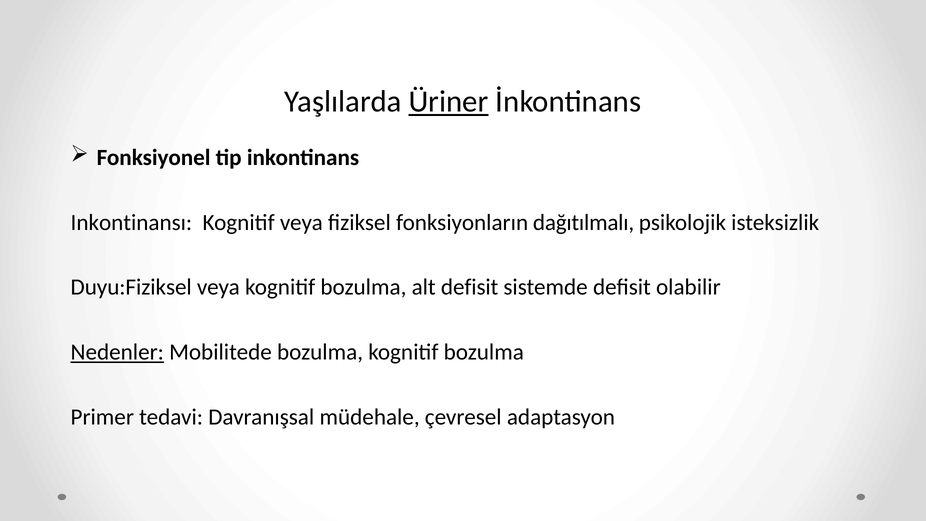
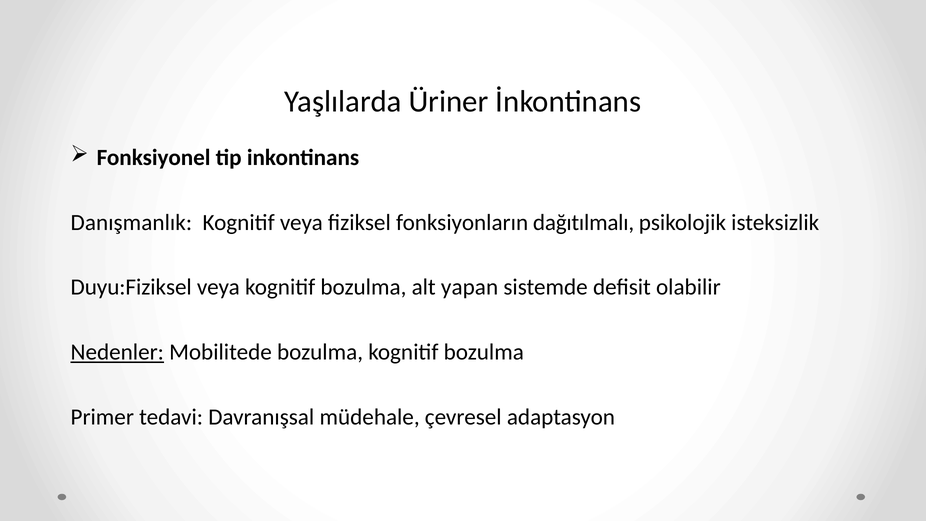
Üriner underline: present -> none (449, 102)
Inkontinansı: Inkontinansı -> Danışmanlık (131, 222)
alt defisit: defisit -> yapan (470, 287)
